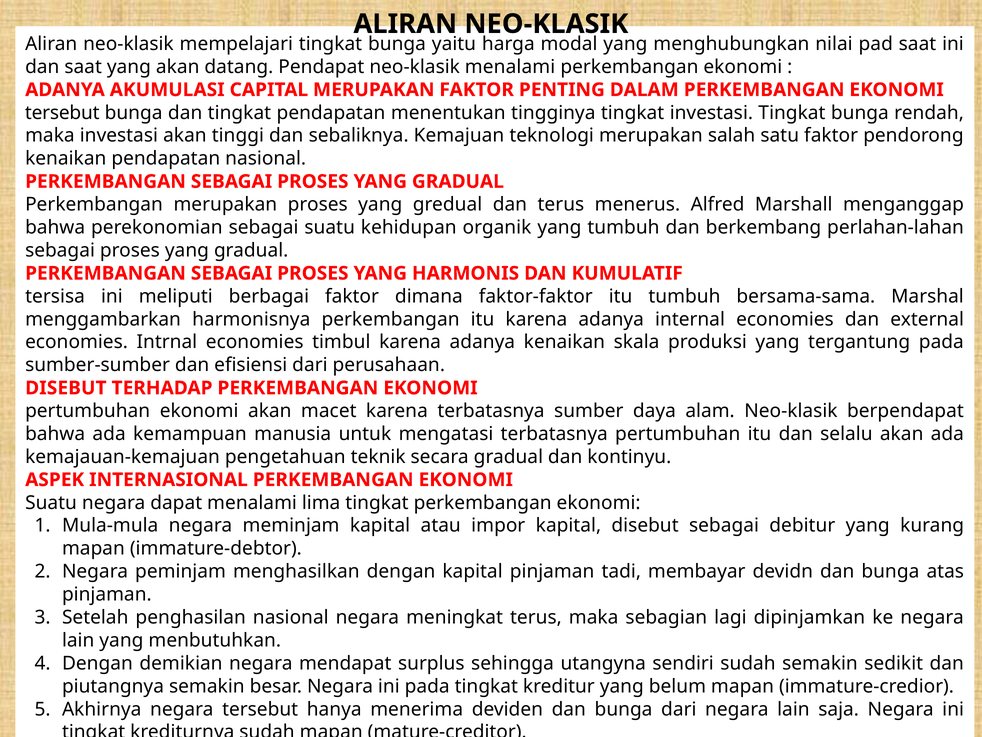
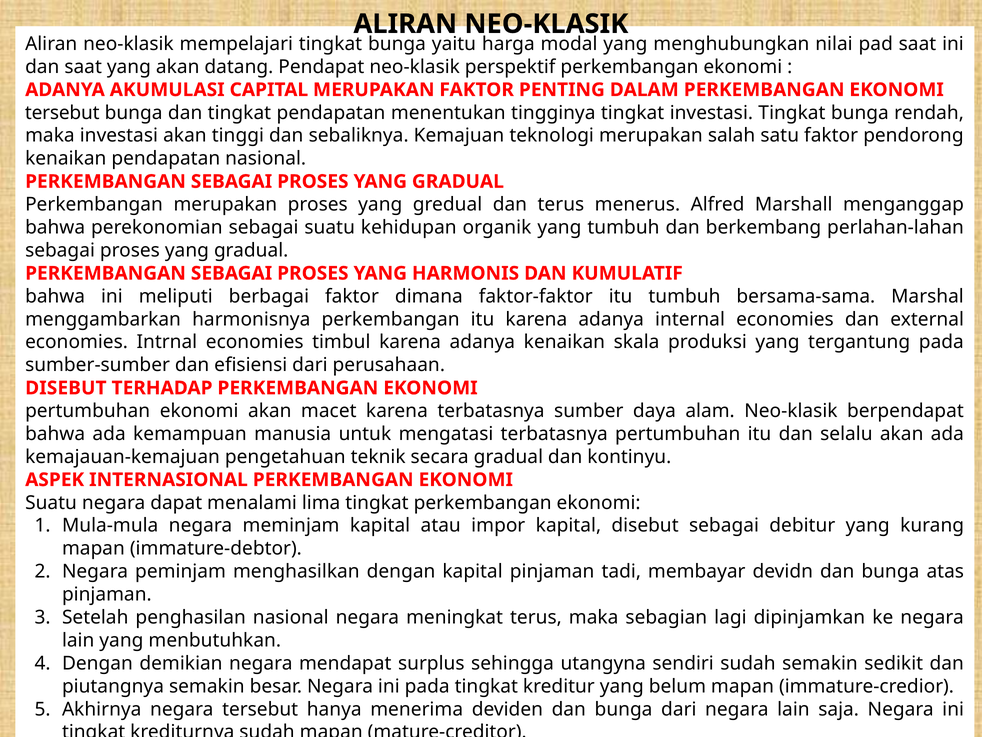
neo-klasik menalami: menalami -> perspektif (510, 67)
tersisa: tersisa -> bahwa (55, 296)
